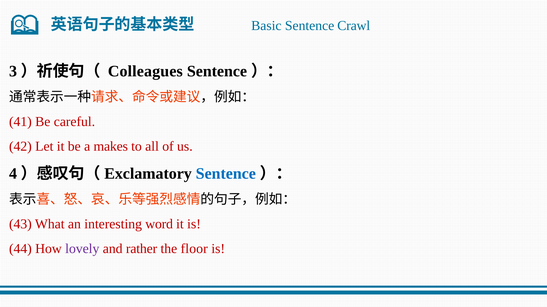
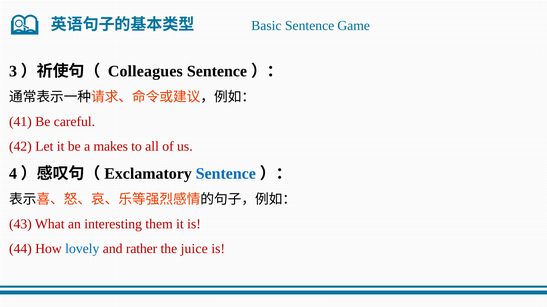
Crawl: Crawl -> Game (354, 26)
word: word -> them (159, 225)
lovely colour: purple -> blue (82, 249)
floor: floor -> juice (194, 249)
